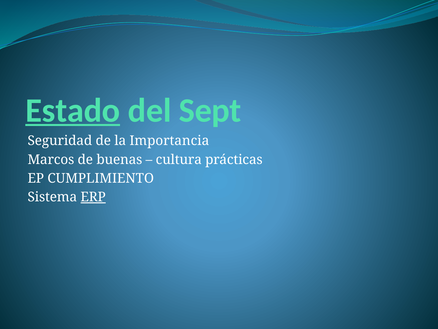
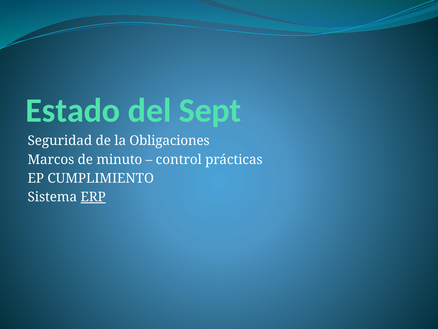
Estado underline: present -> none (73, 110)
Importancia: Importancia -> Obligaciones (169, 141)
buenas: buenas -> minuto (119, 159)
cultura: cultura -> control (179, 159)
